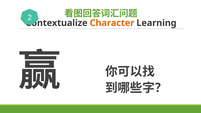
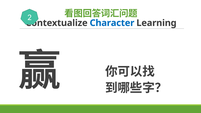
Character colour: orange -> blue (112, 23)
